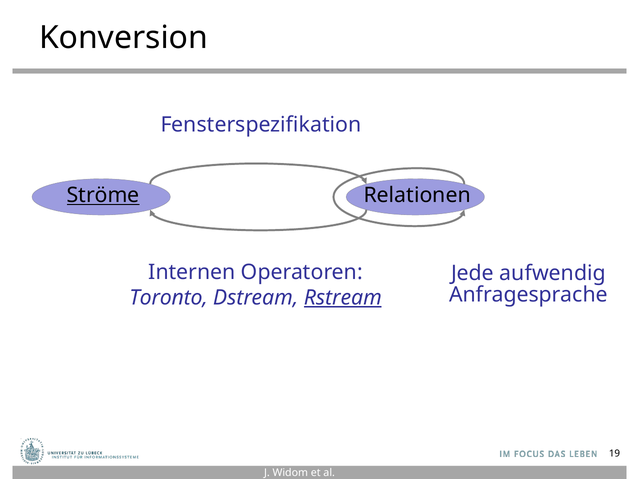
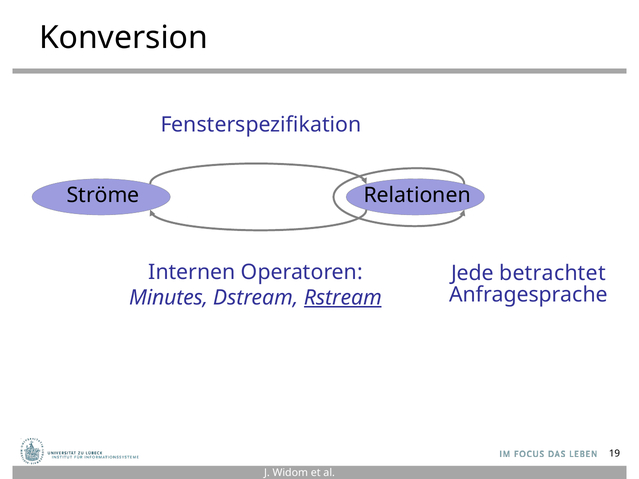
Ströme underline: present -> none (103, 195)
aufwendig: aufwendig -> betrachtet (553, 273)
Toronto: Toronto -> Minutes (169, 298)
